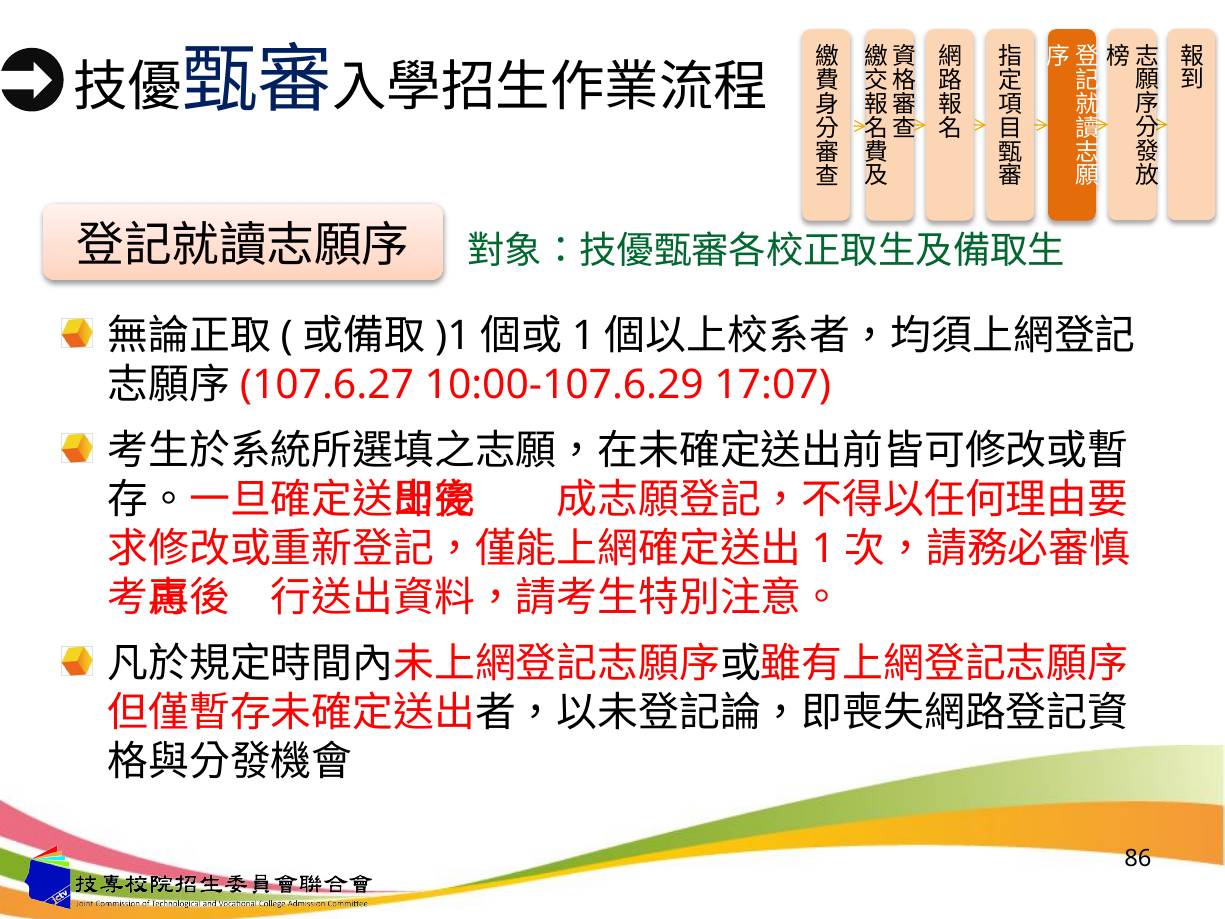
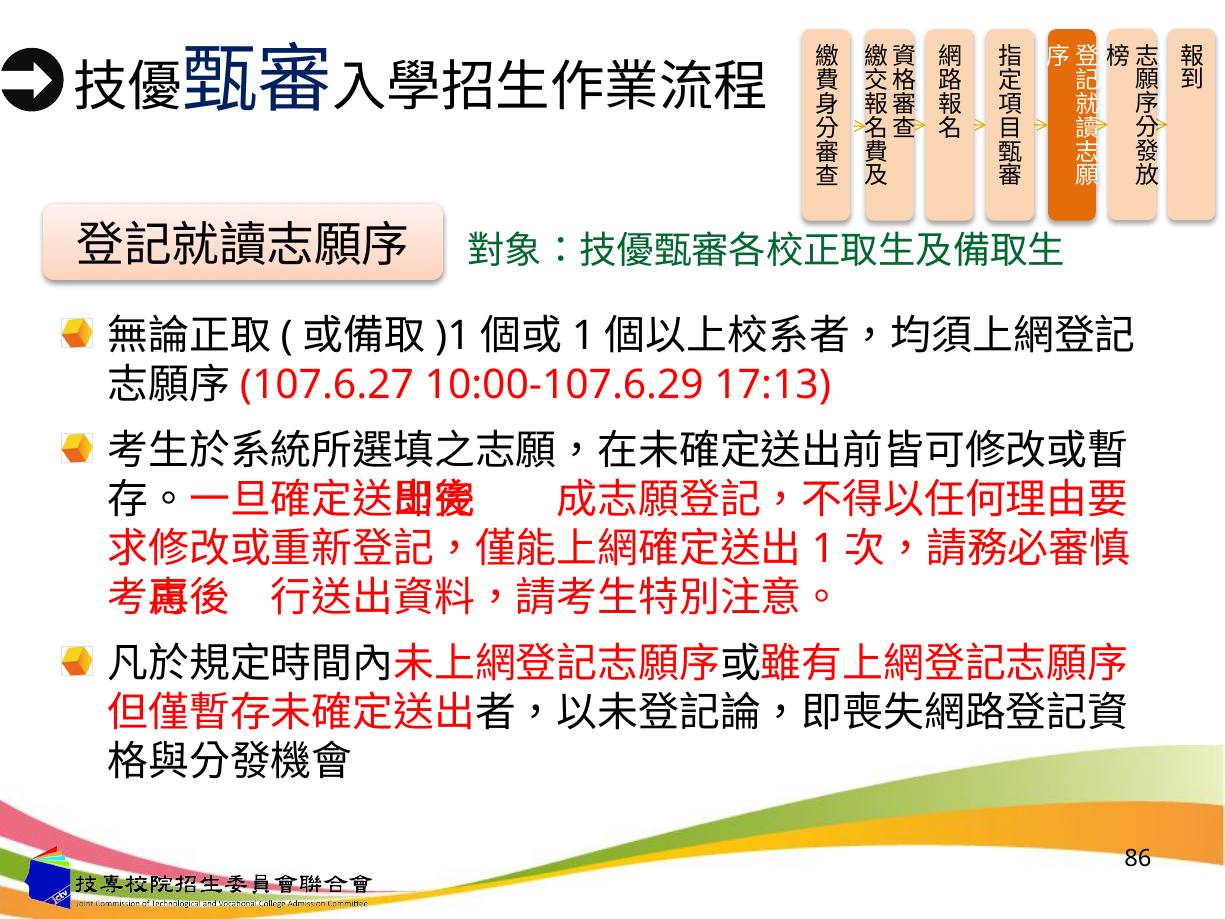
17:07: 17:07 -> 17:13 (773, 385)
